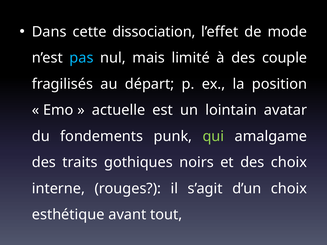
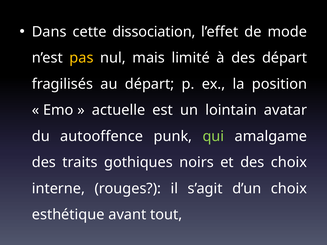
pas colour: light blue -> yellow (82, 58)
des couple: couple -> départ (285, 58)
fondements: fondements -> autooffence (102, 136)
